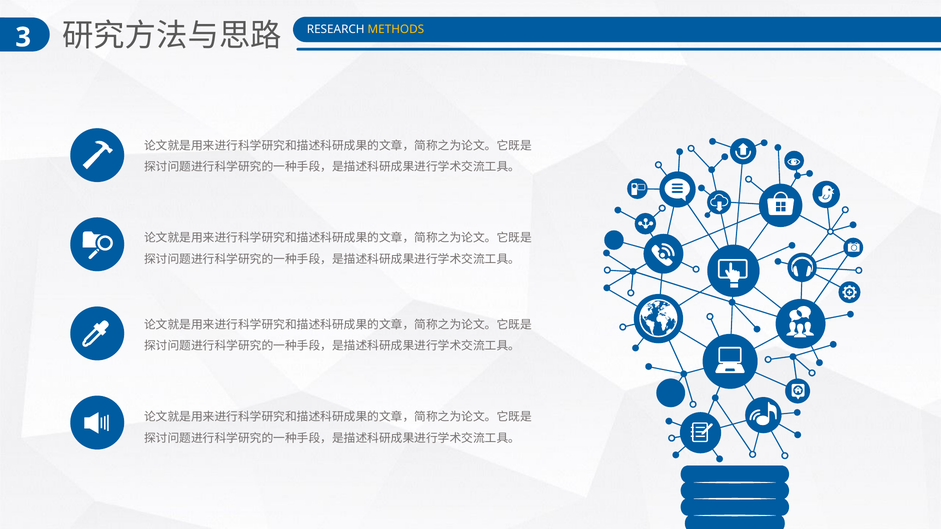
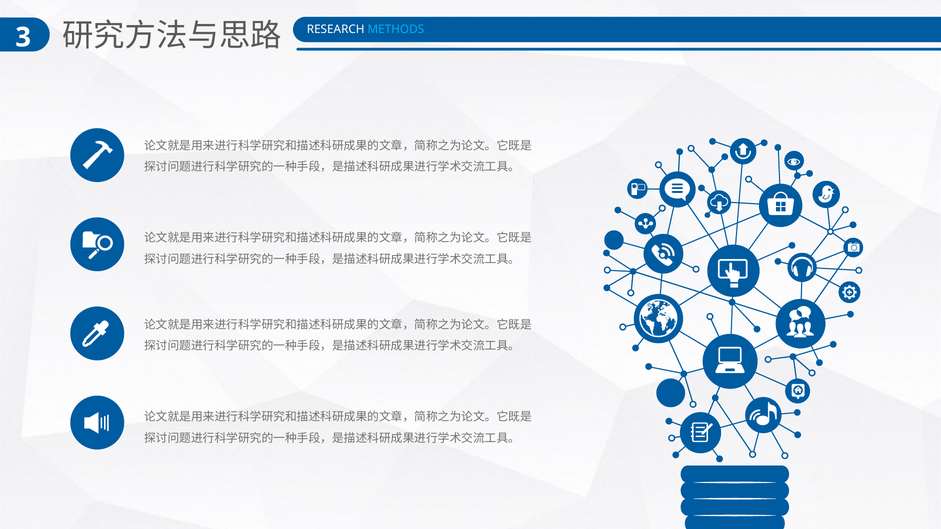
METHODS colour: yellow -> light blue (396, 29)
